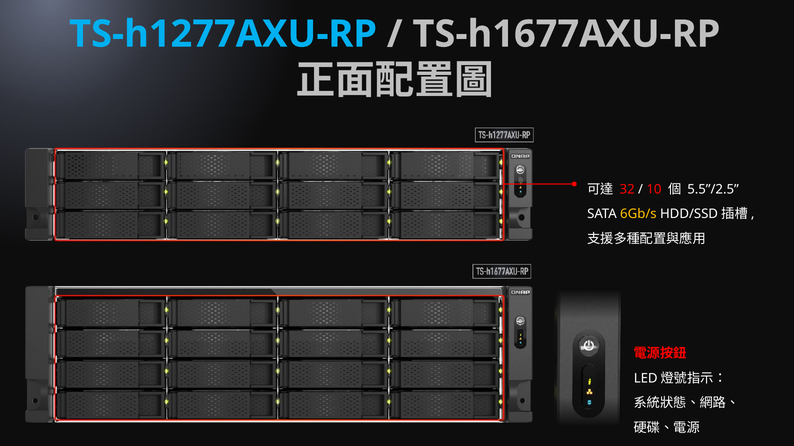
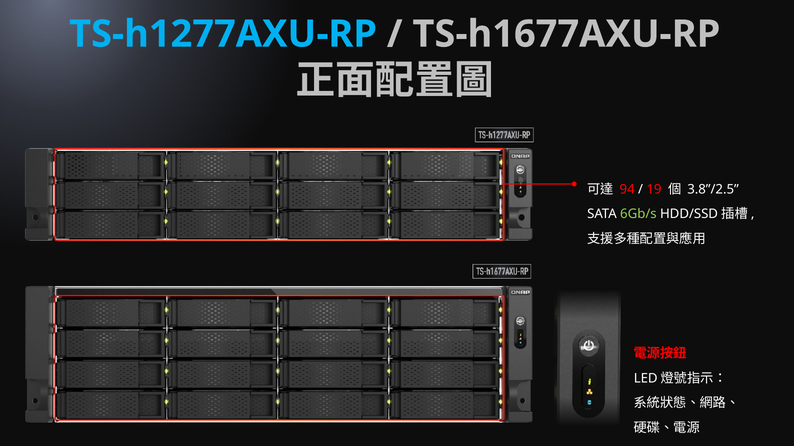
32: 32 -> 94 (627, 189)
10: 10 -> 19 (654, 189)
5.5”/2.5: 5.5”/2.5 -> 3.8”/2.5 (713, 189)
6Gb/s colour: yellow -> light green (638, 214)
